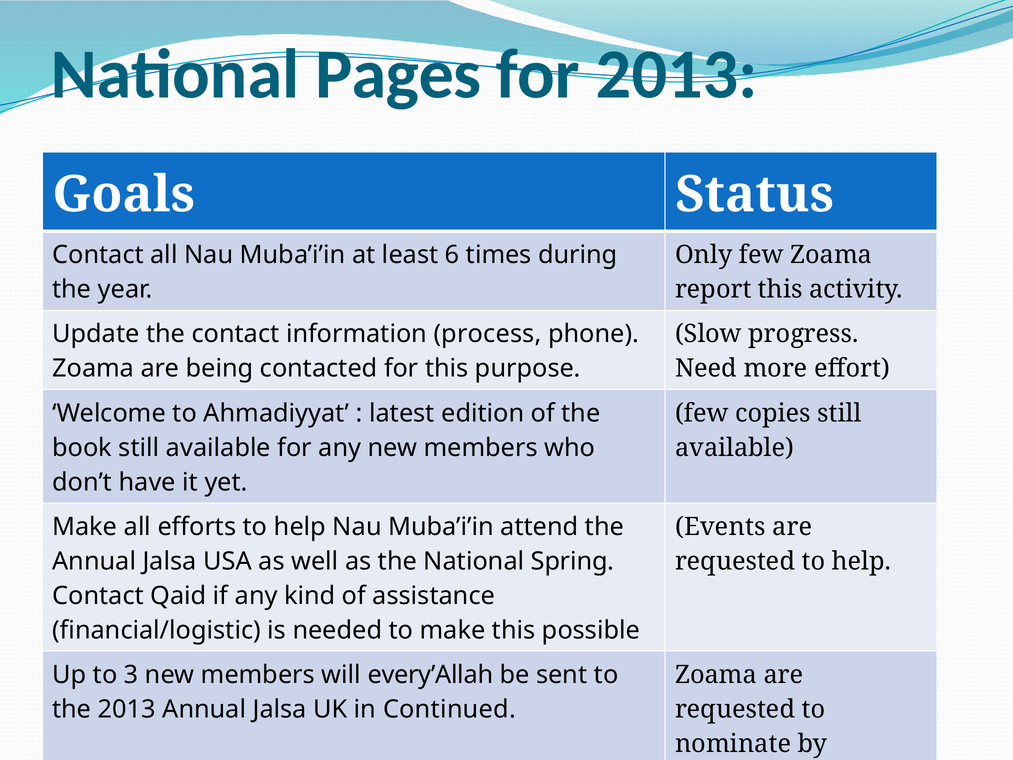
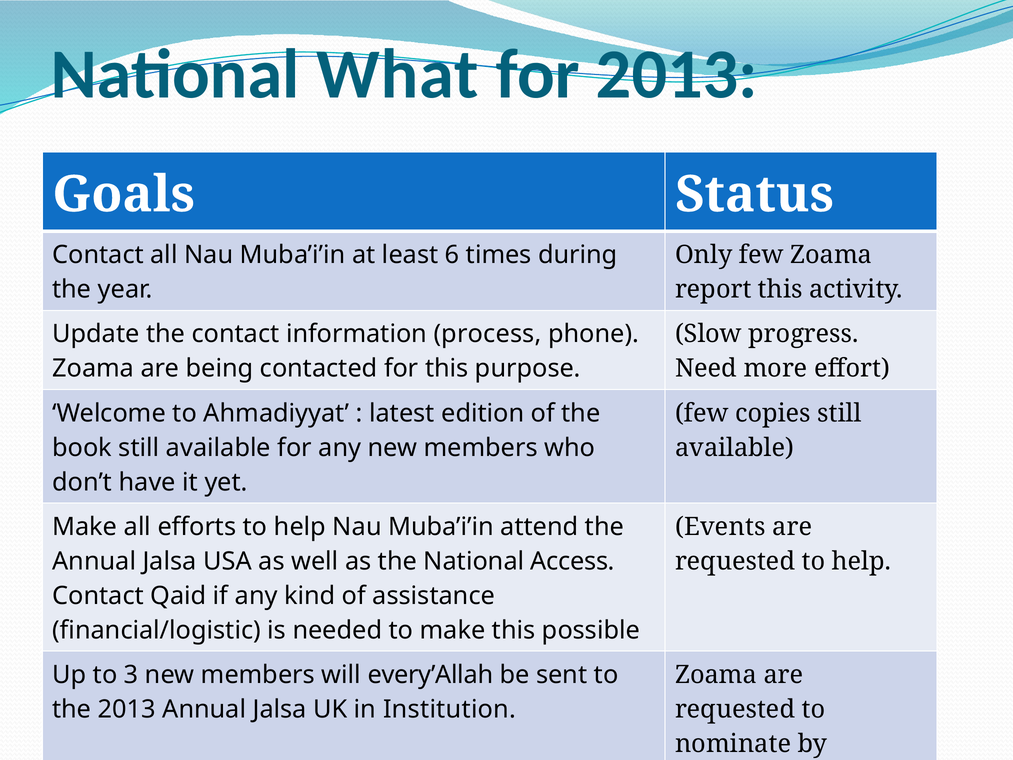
Pages: Pages -> What (397, 75)
Spring: Spring -> Access (573, 561)
Continued: Continued -> Institution (450, 709)
